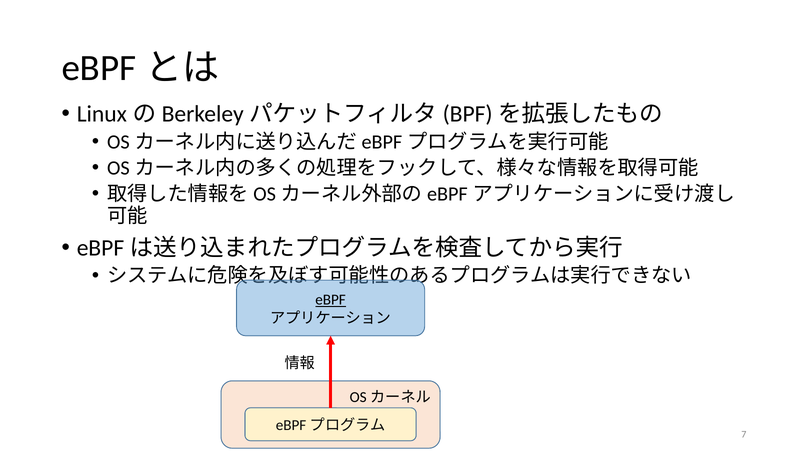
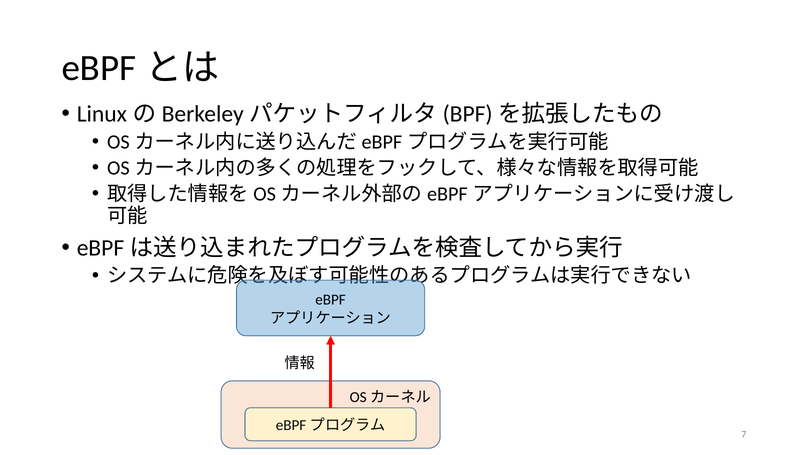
eBPF underline: present -> none (331, 300)
